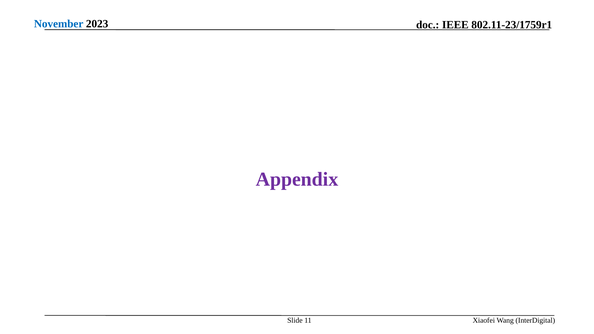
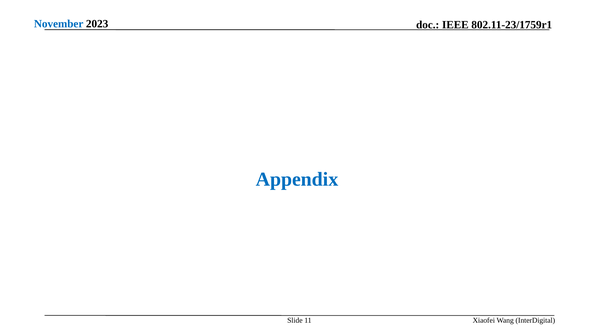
Appendix colour: purple -> blue (297, 180)
